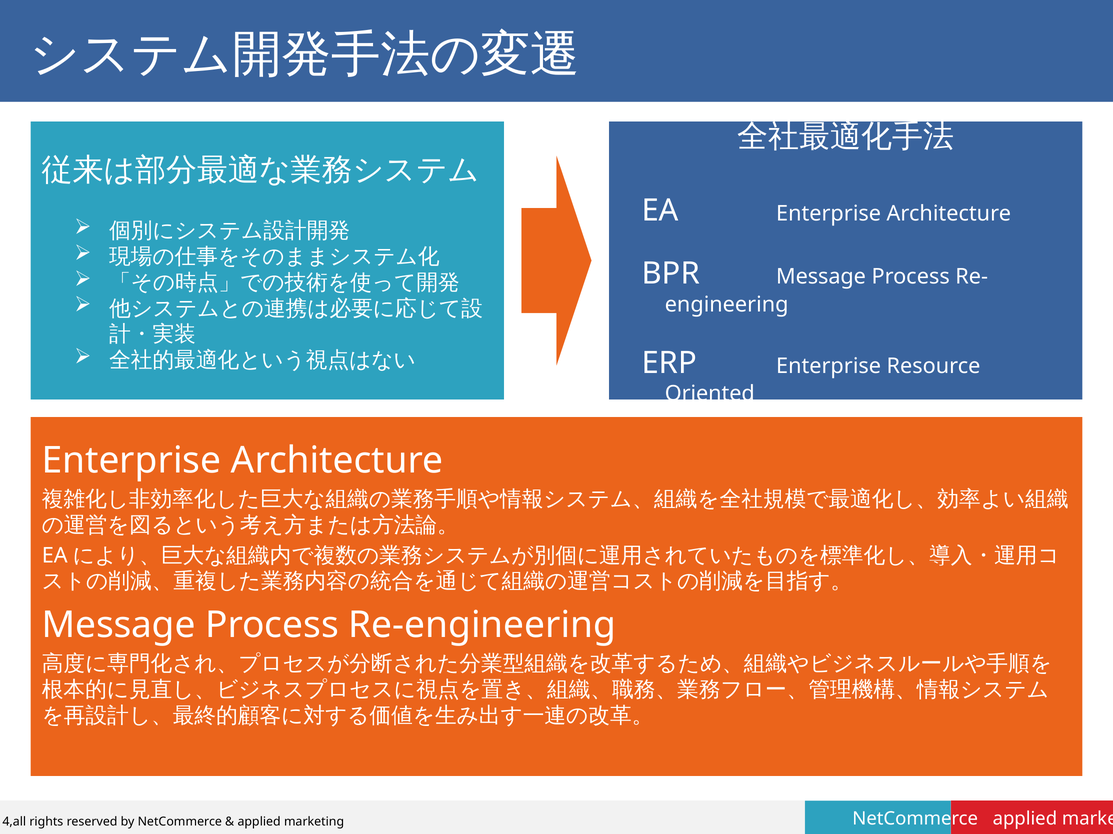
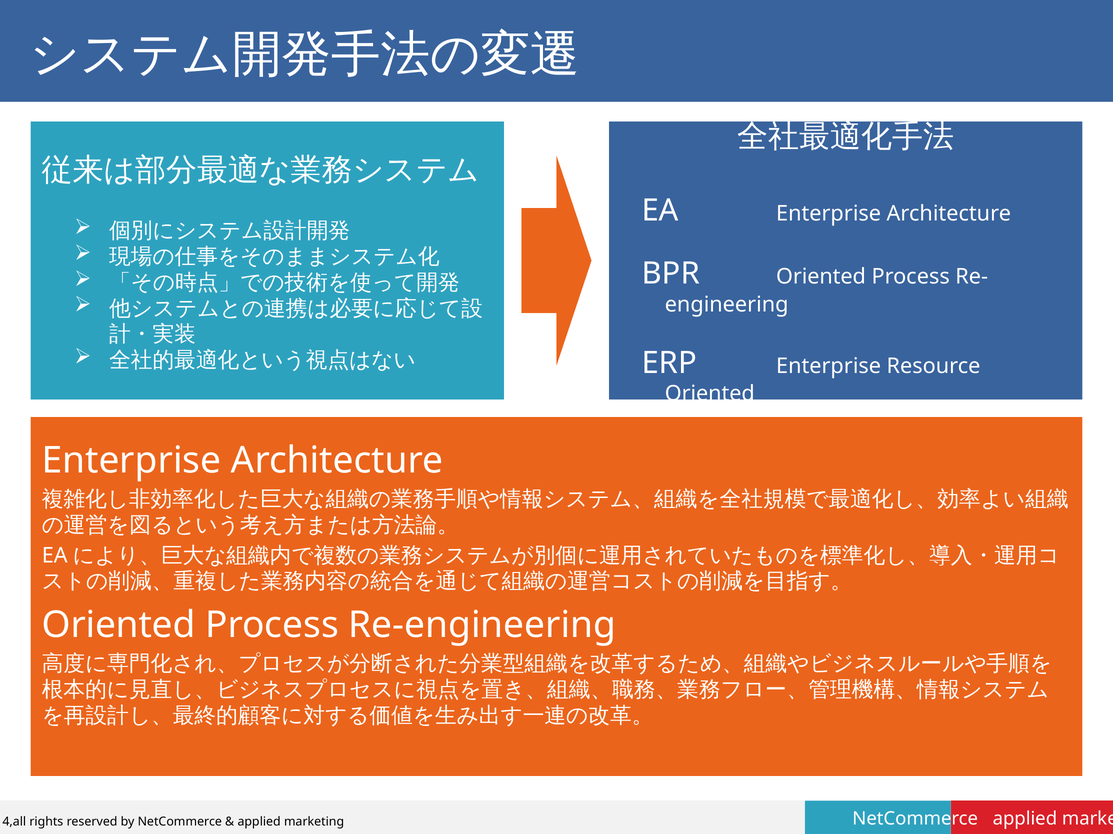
BPR Message: Message -> Oriented (821, 277)
Message: Message -> Oriented (119, 626)
